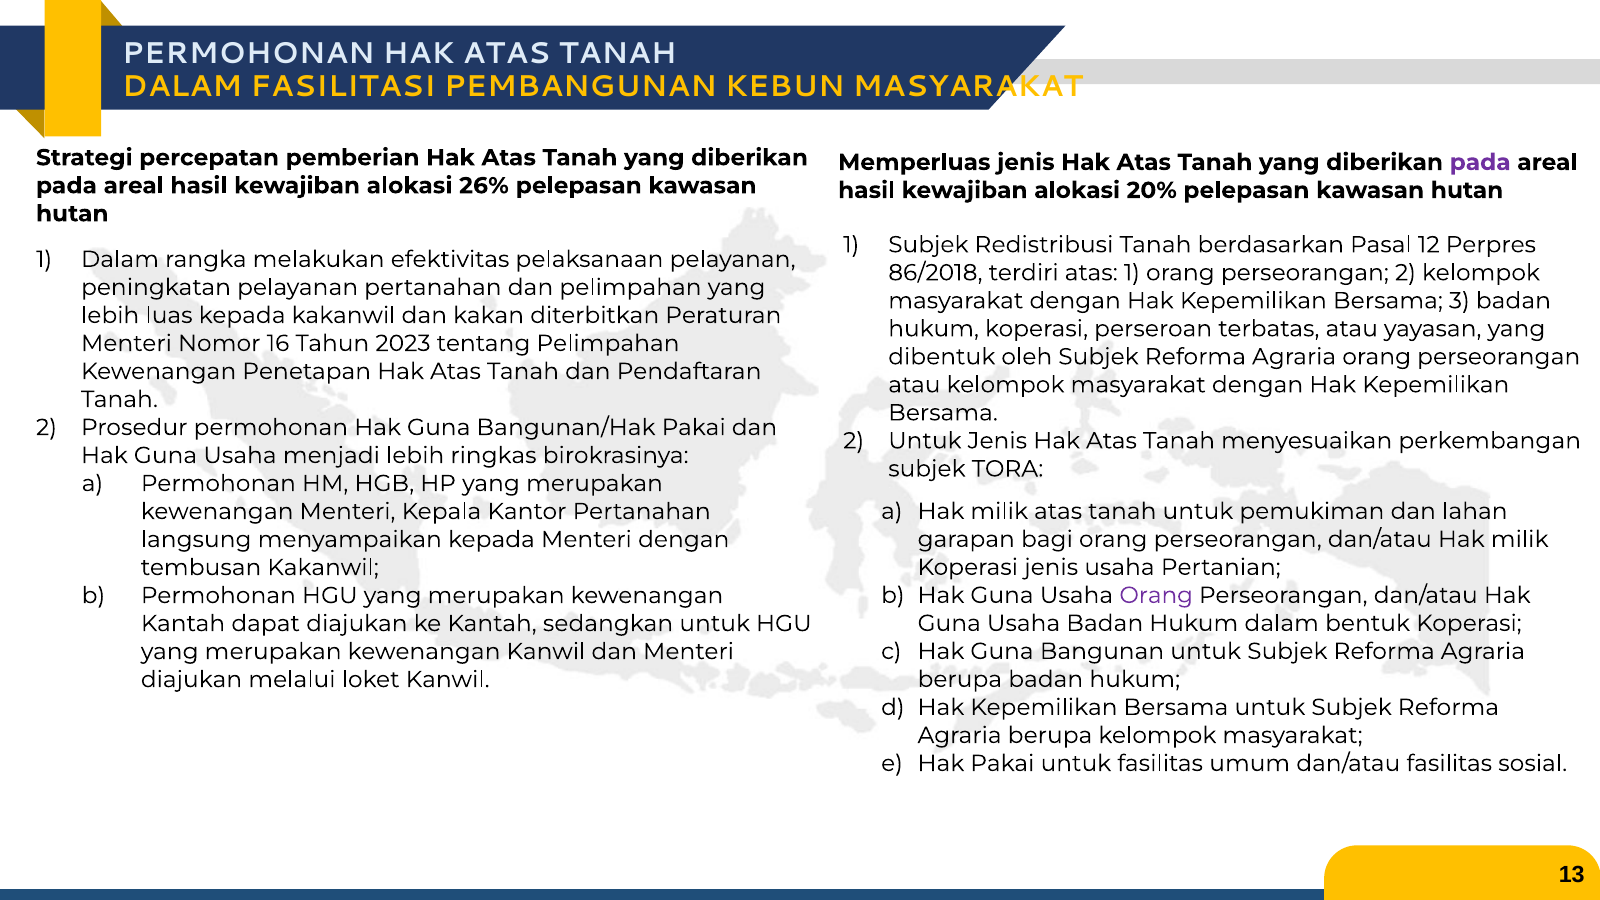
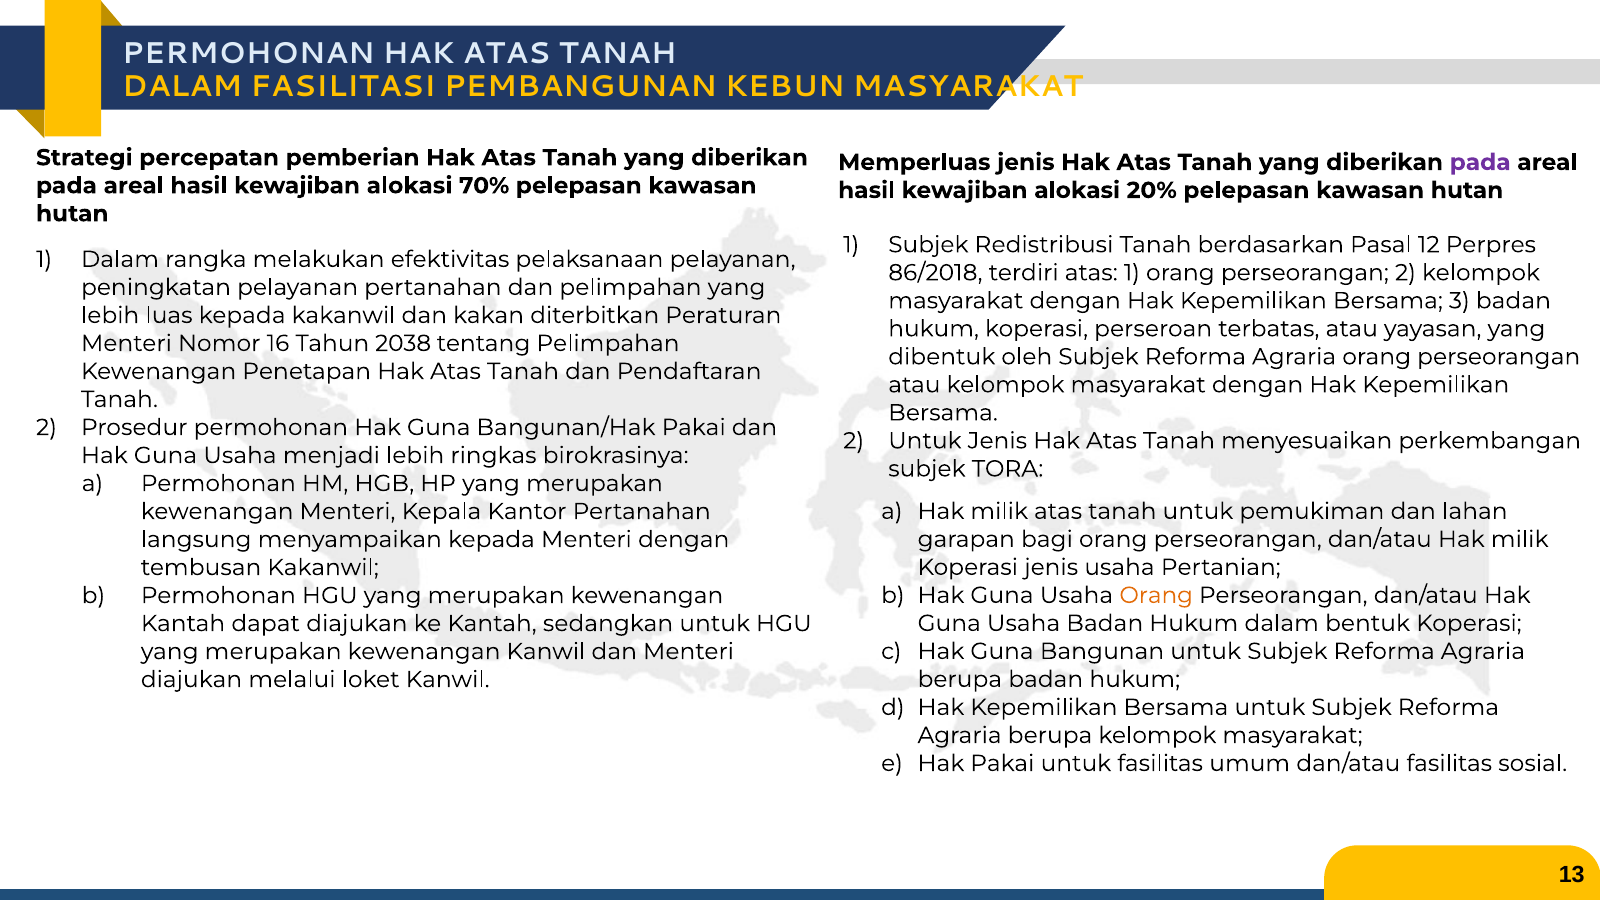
26%: 26% -> 70% (484, 186)
2023: 2023 -> 2038 (403, 343)
Orang colour: purple -> orange (1156, 595)
